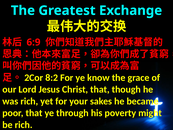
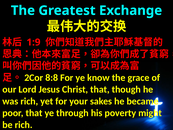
6:9: 6:9 -> 1:9 (33, 42)
8:2: 8:2 -> 8:8 (52, 77)
